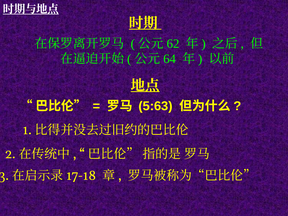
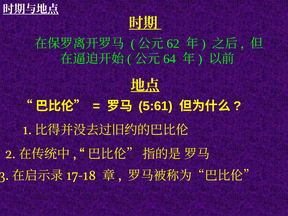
5:63: 5:63 -> 5:61 (156, 106)
